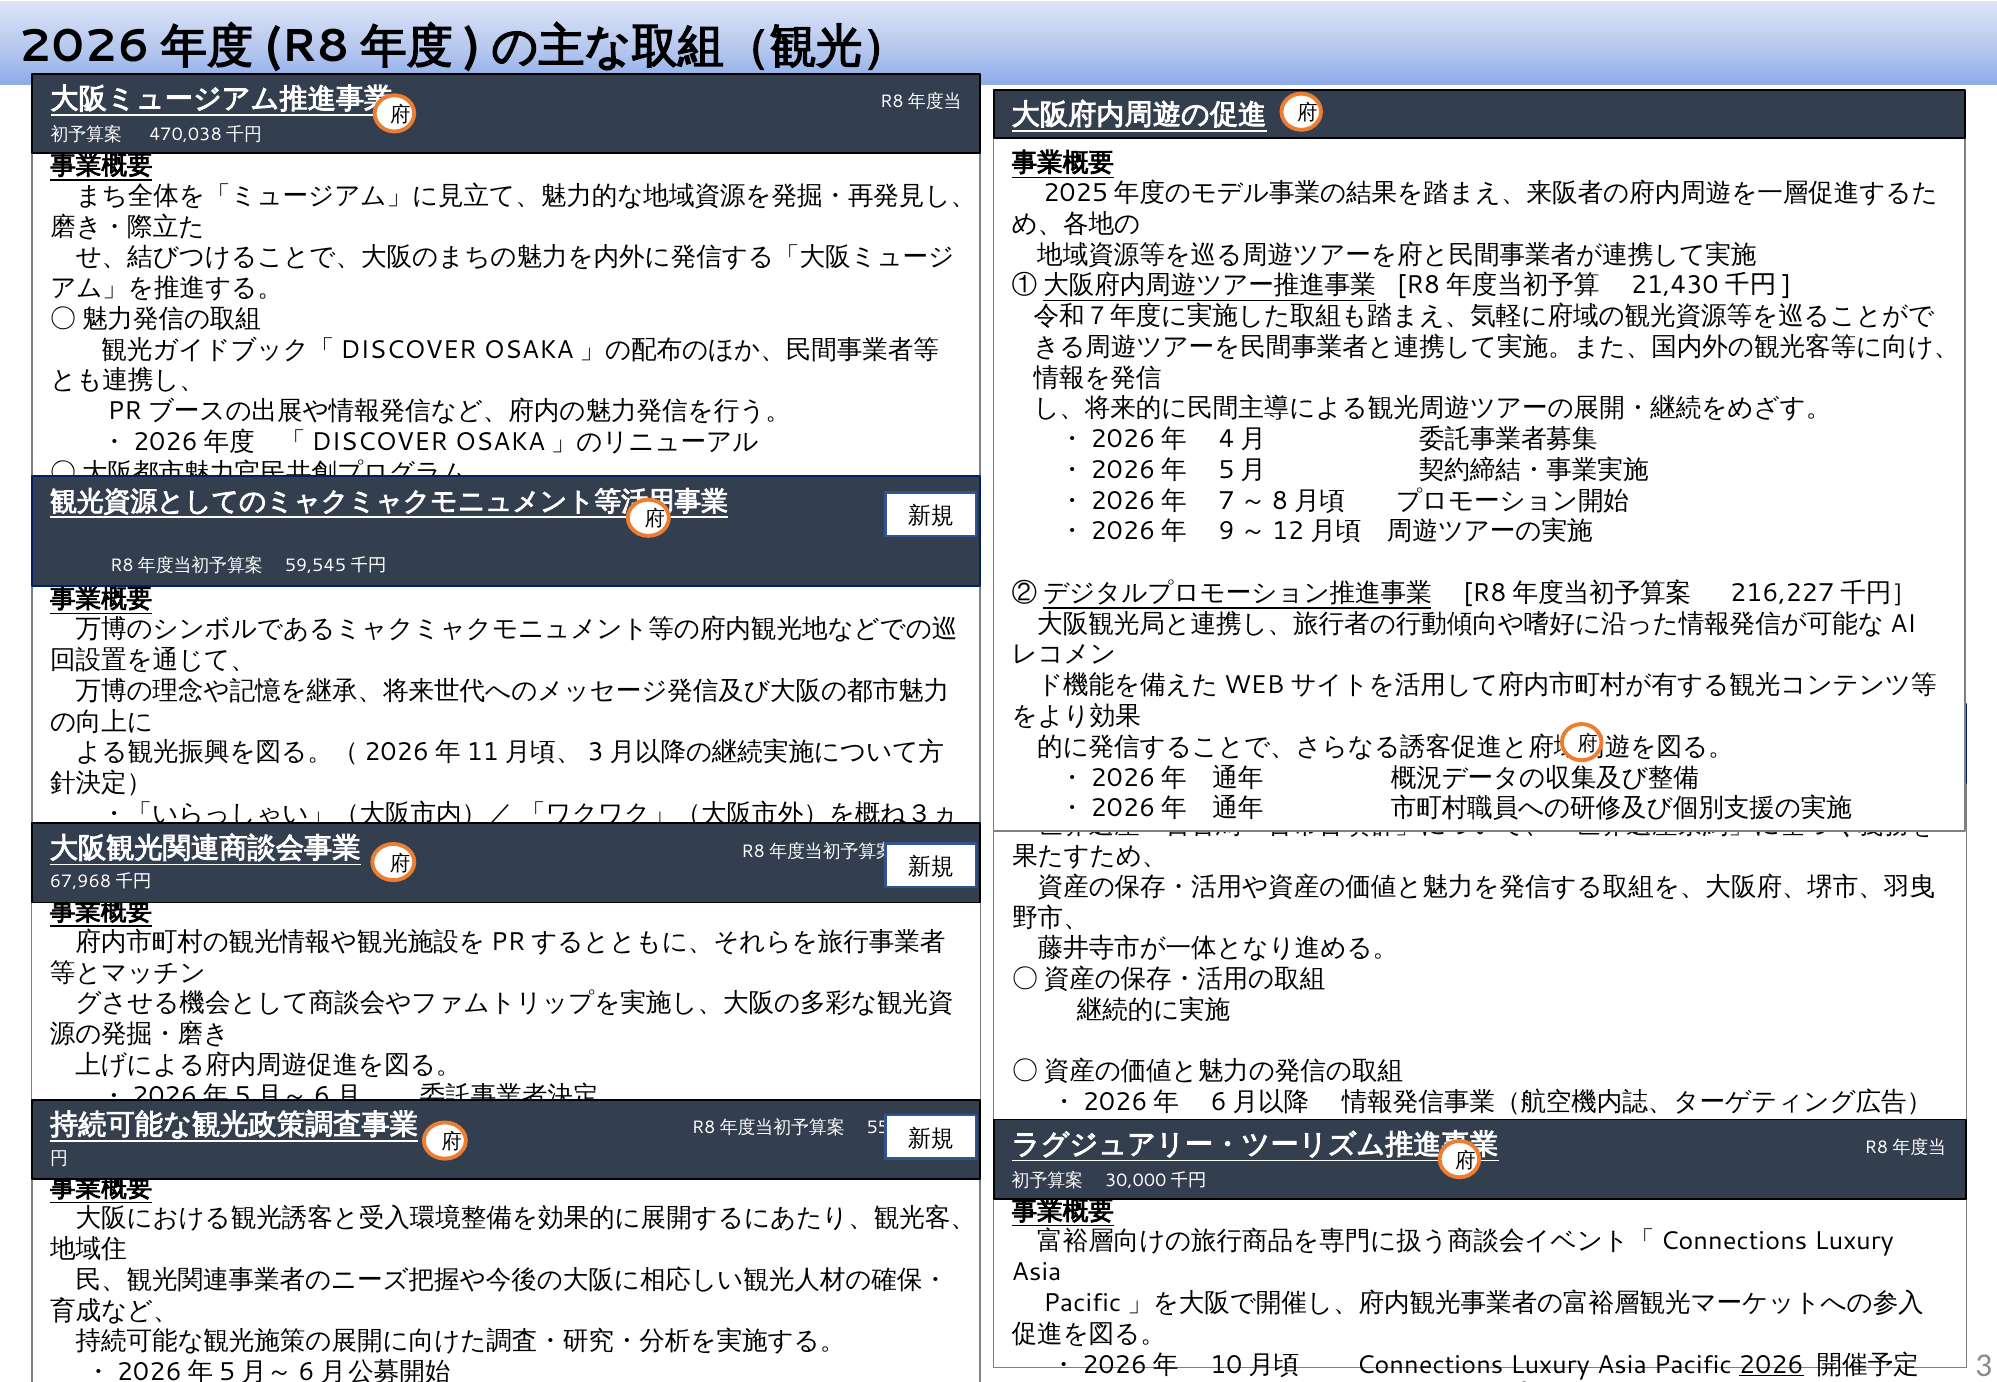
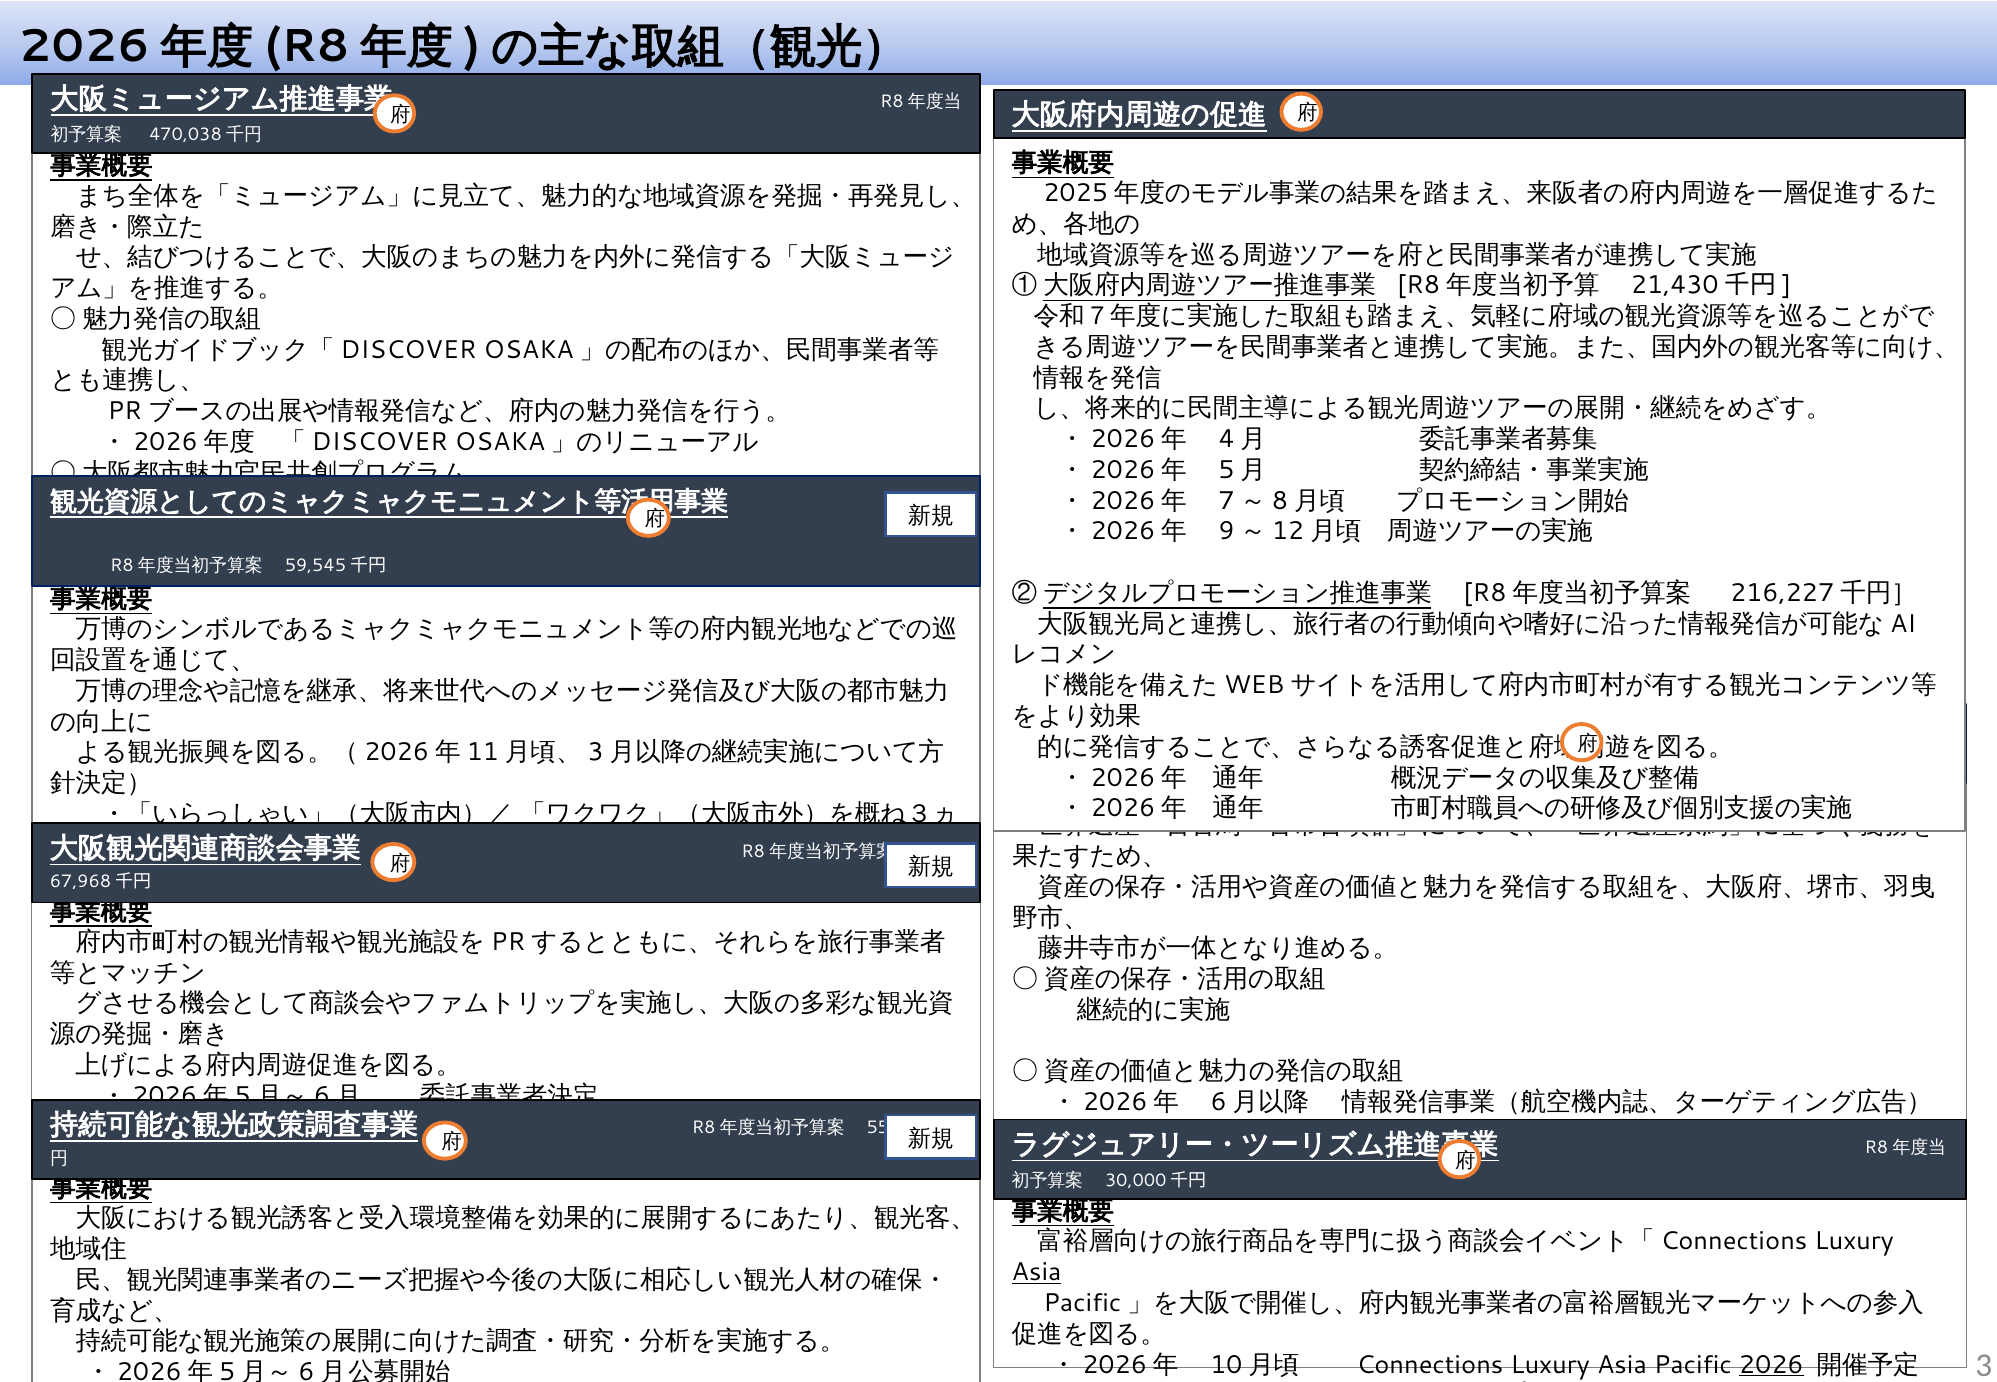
Asia underline: none -> present (1037, 1273)
